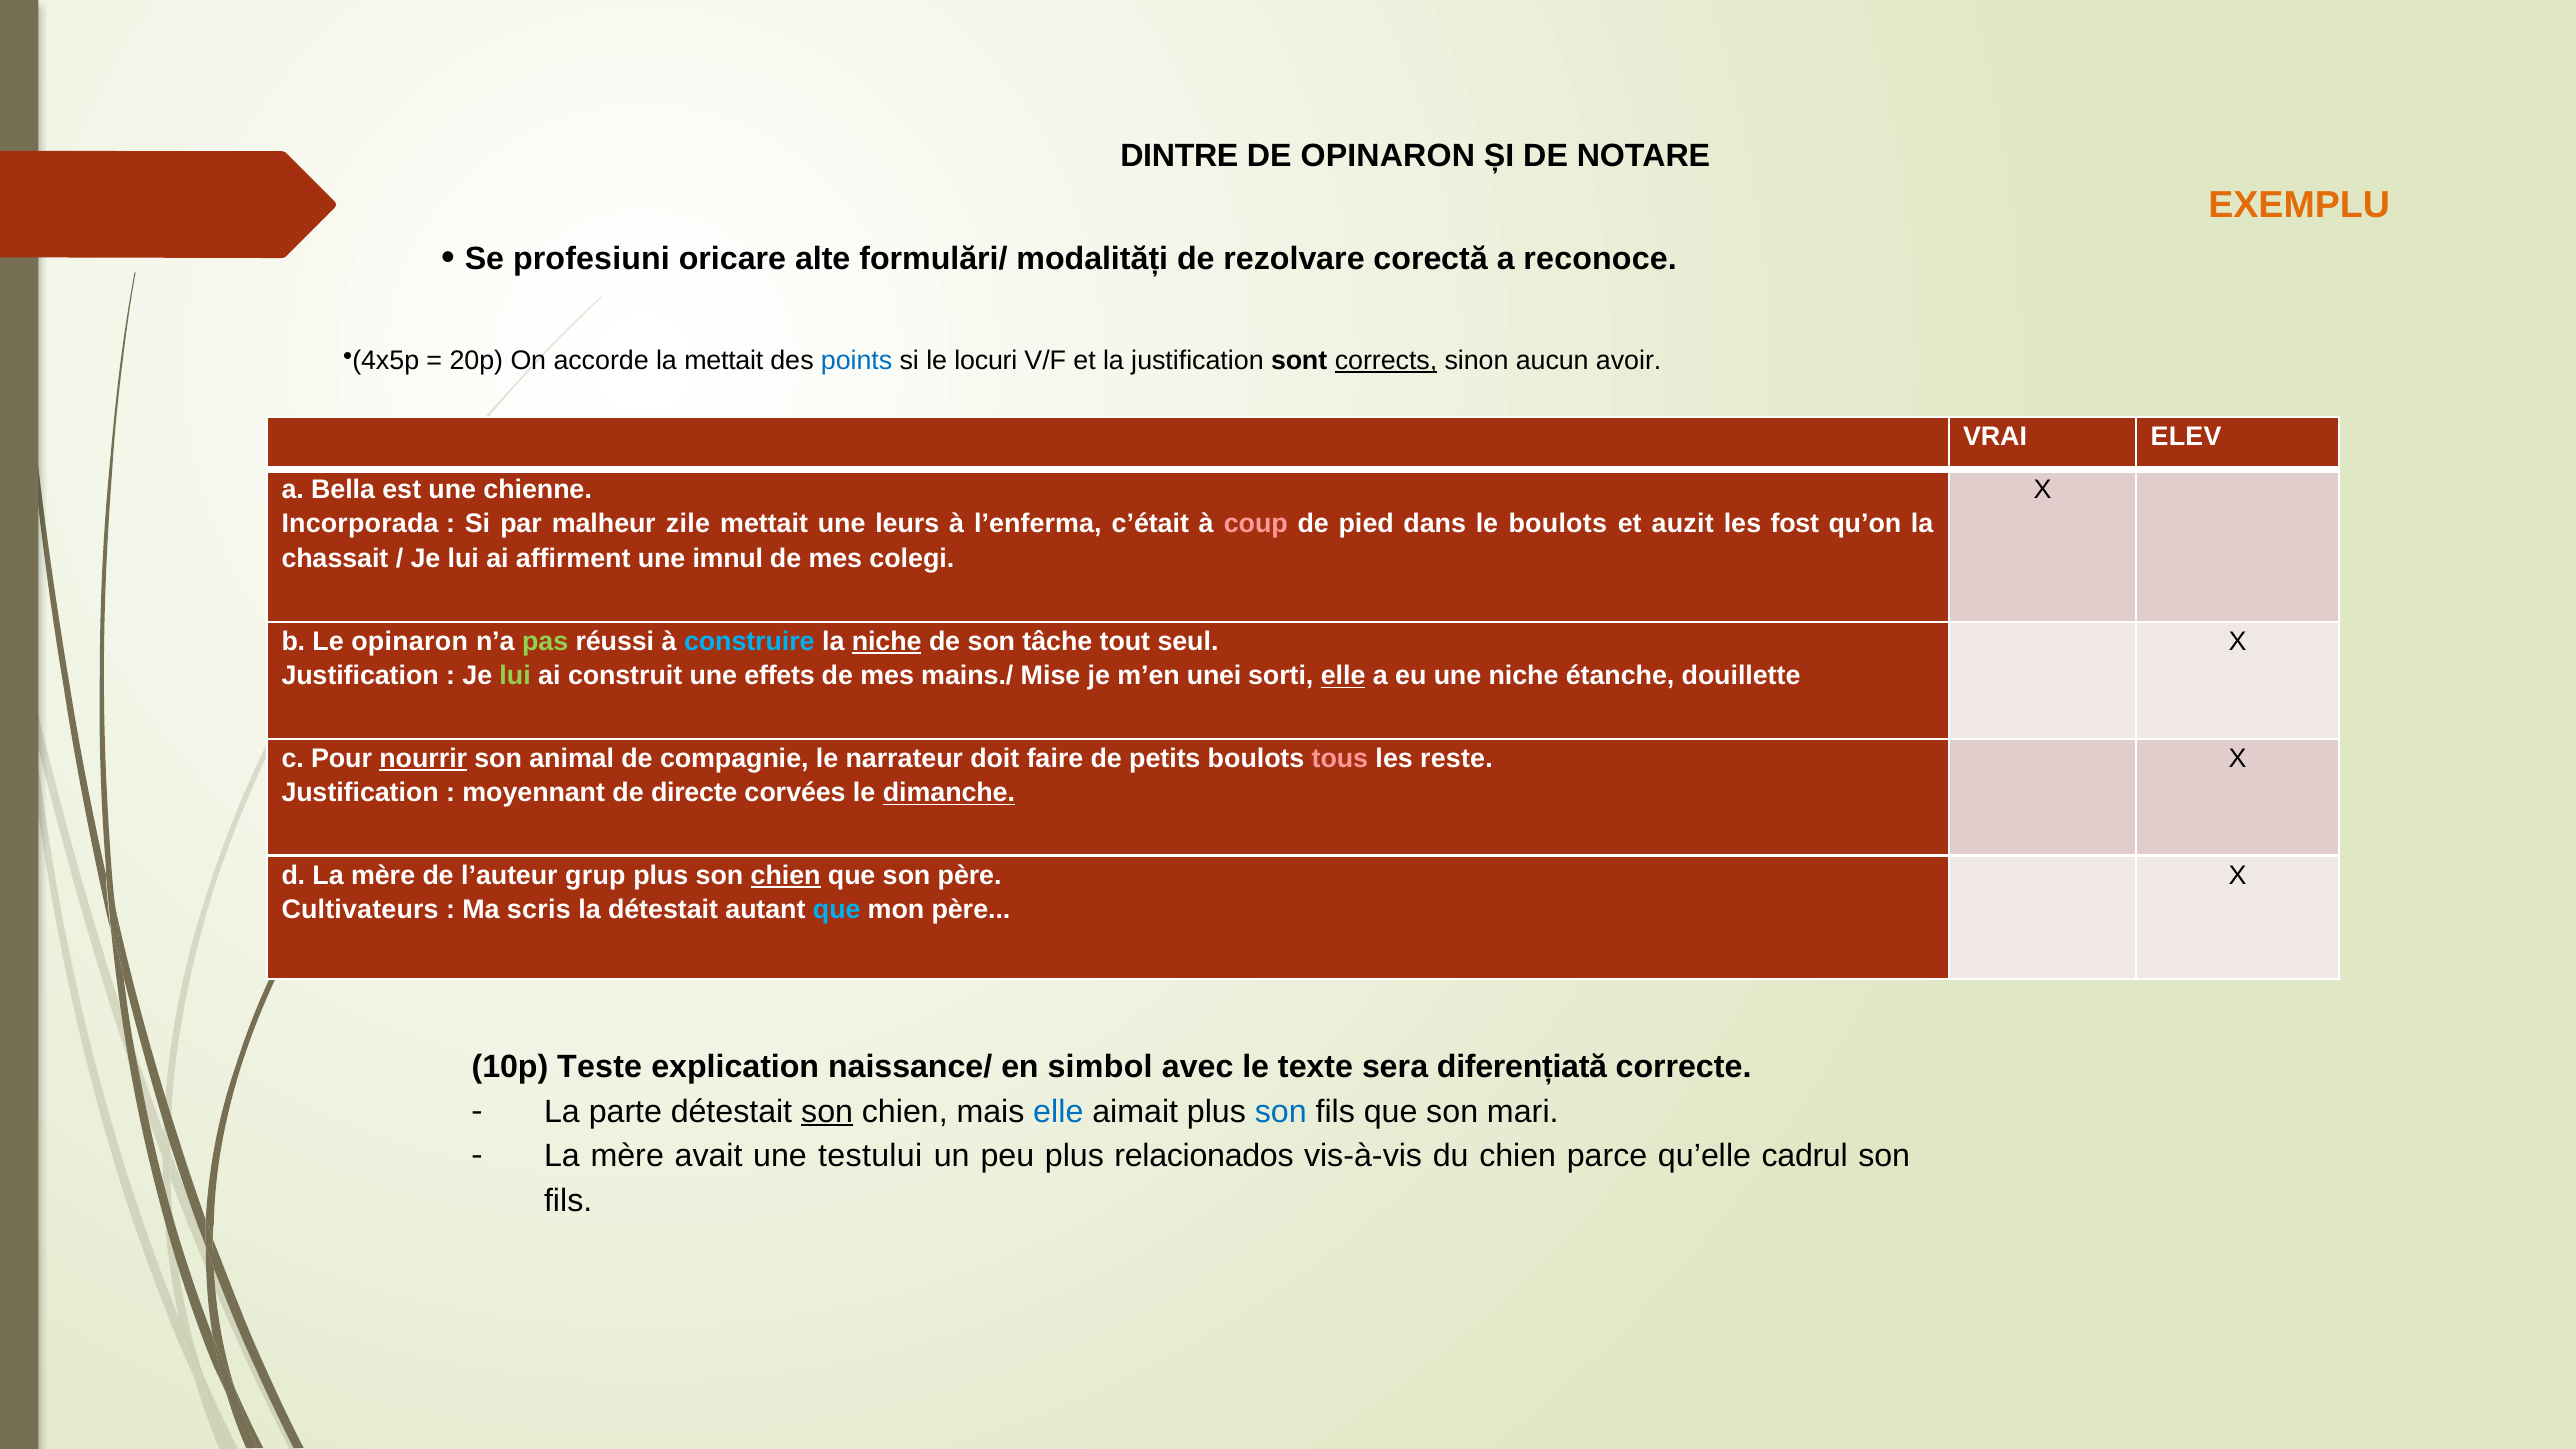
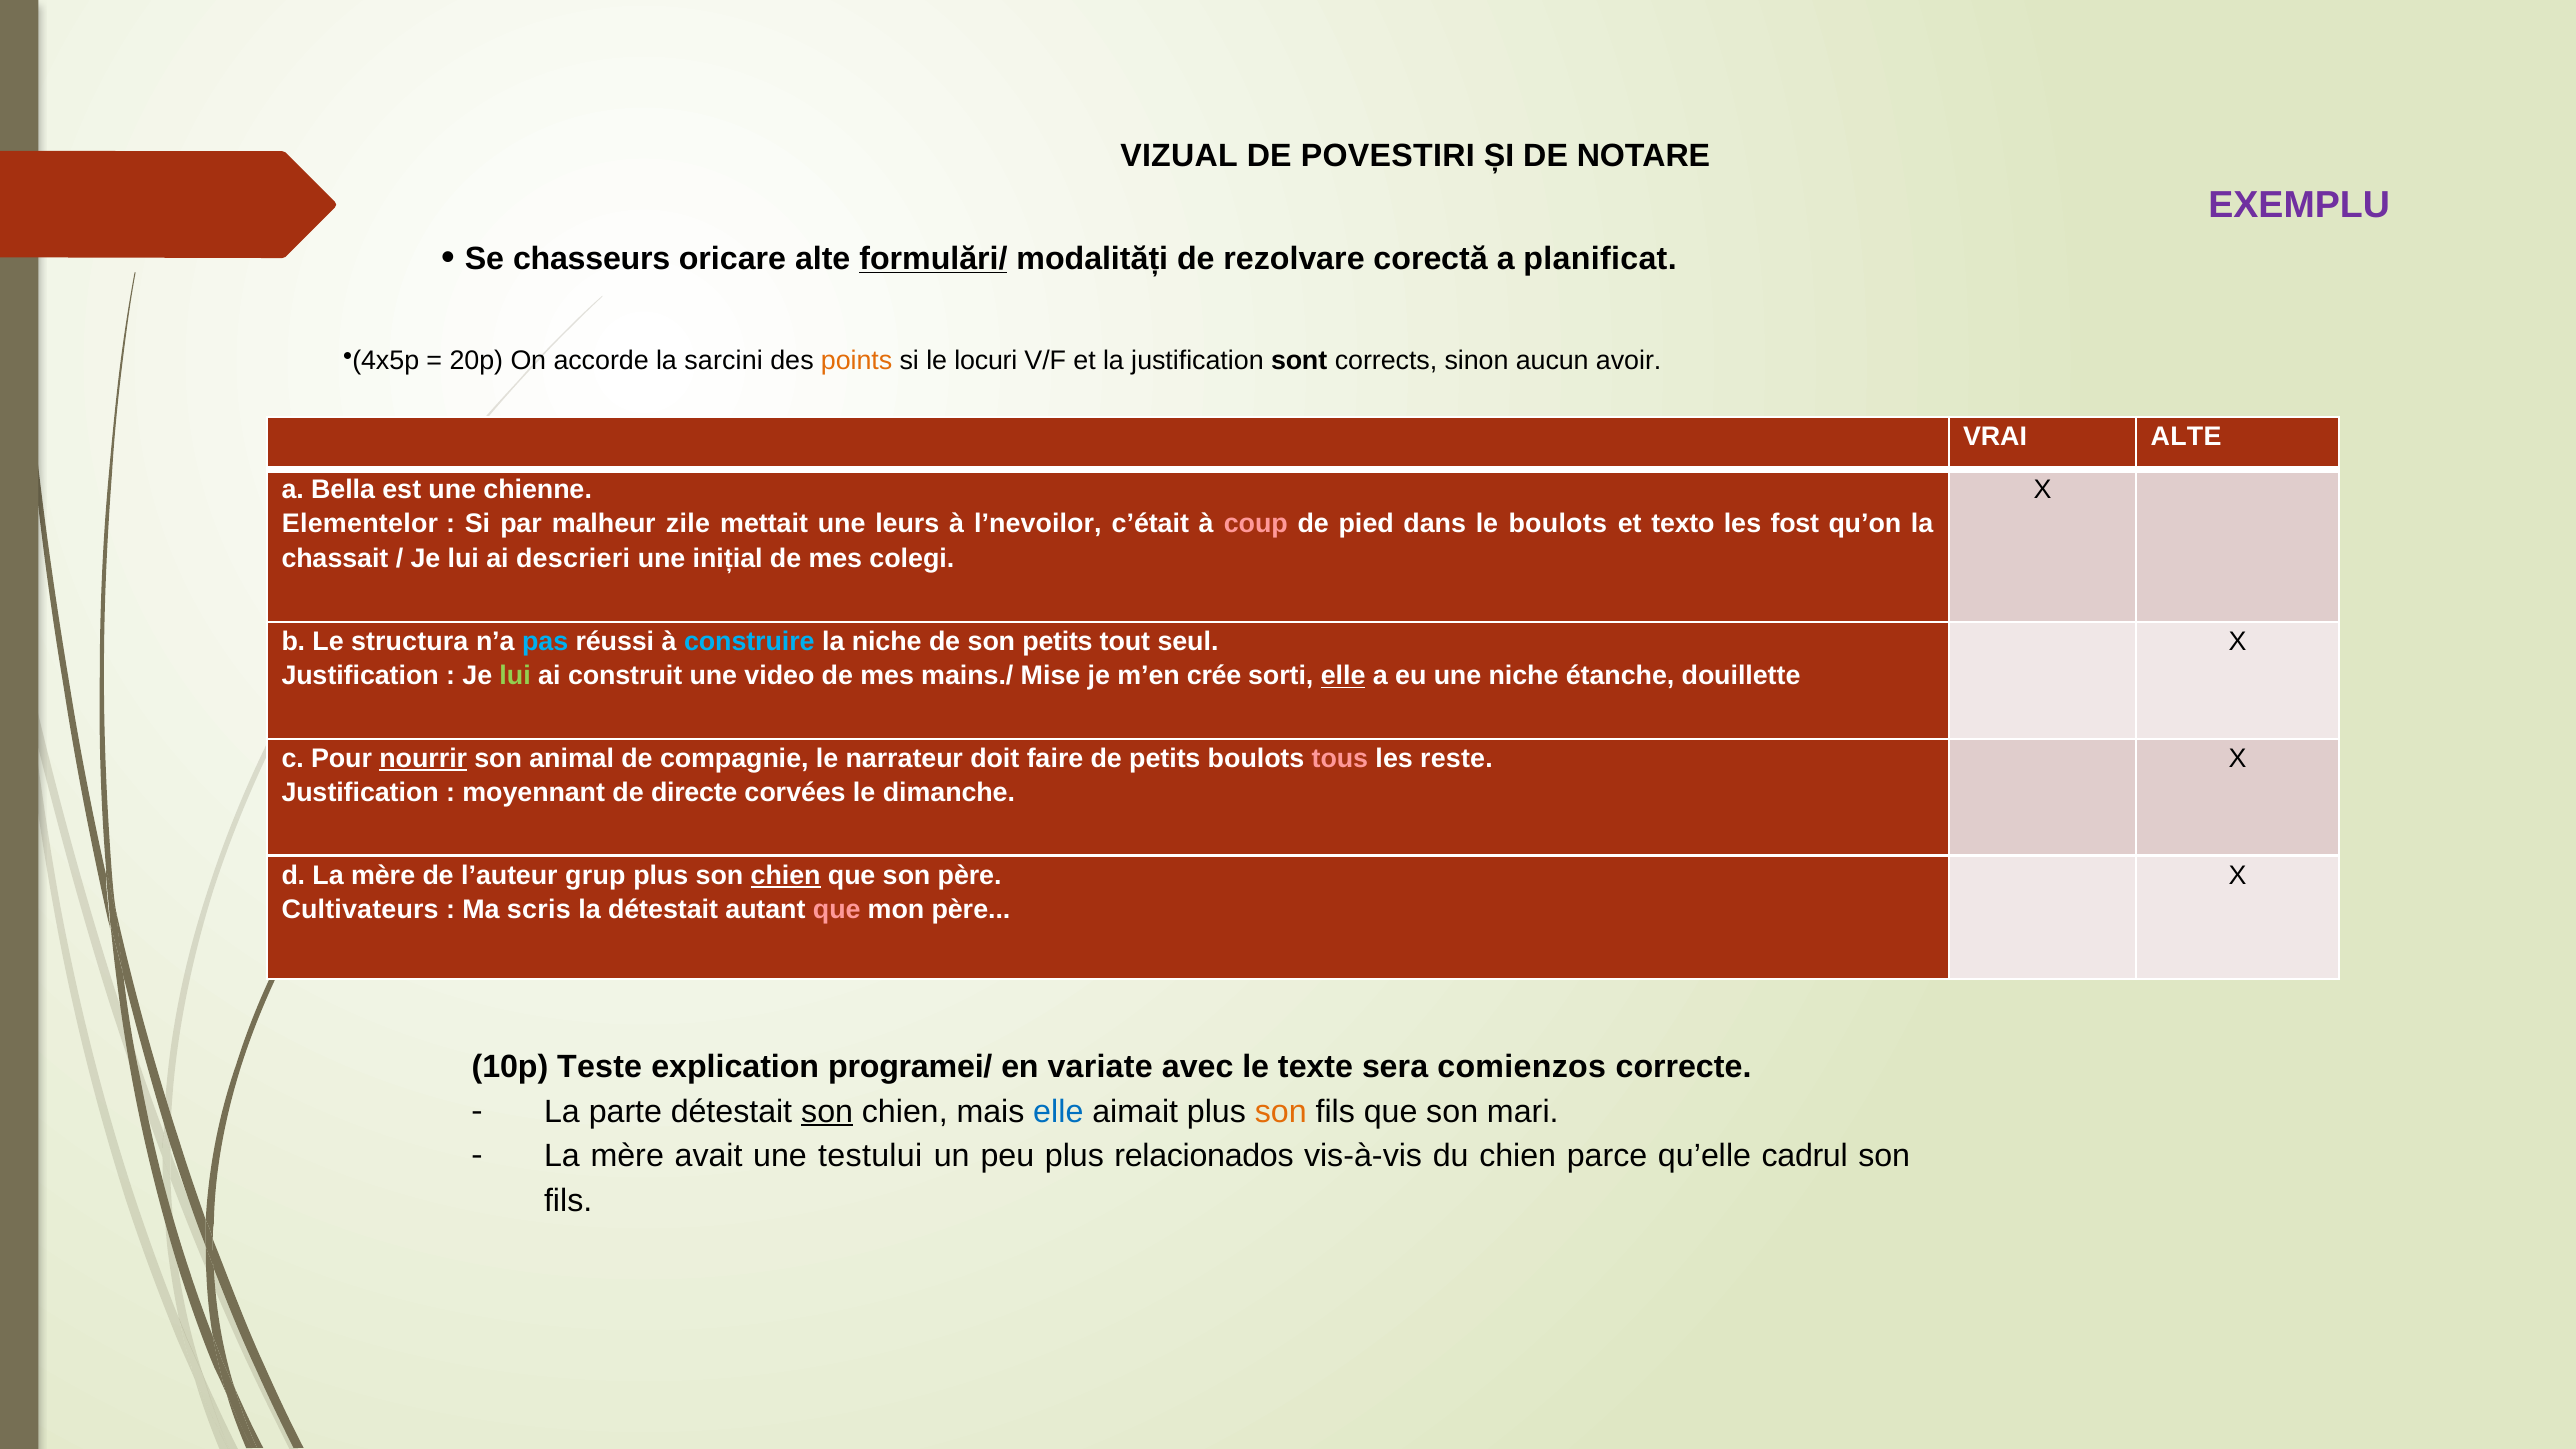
DINTRE: DINTRE -> VIZUAL (1179, 156)
DE OPINARON: OPINARON -> POVESTIRI (1388, 156)
EXEMPLU colour: orange -> purple (2299, 205)
profesiuni: profesiuni -> chasseurs (592, 259)
formulări/ underline: none -> present (933, 259)
reconoce: reconoce -> planificat (1600, 259)
la mettait: mettait -> sarcini (724, 361)
points colour: blue -> orange (857, 361)
corrects underline: present -> none (1386, 361)
VRAI ELEV: ELEV -> ALTE (2186, 437)
Incorporada: Incorporada -> Elementelor (360, 524)
l’enferma: l’enferma -> l’nevoilor (1038, 524)
auzit: auzit -> texto (1683, 524)
affirment: affirment -> descrieri (573, 558)
imnul: imnul -> inițial (728, 558)
Le opinaron: opinaron -> structura (410, 642)
pas colour: light green -> light blue (545, 642)
niche underline: present -> none (887, 642)
son tâche: tâche -> petits (1058, 642)
effets: effets -> video (779, 676)
unei: unei -> crée (1214, 676)
dimanche underline: present -> none (949, 793)
que colour: light blue -> pink (837, 910)
naissance/: naissance/ -> programei/ (910, 1067)
simbol: simbol -> variate (1100, 1067)
diferențiată: diferențiată -> comienzos (1522, 1067)
son colour: blue -> orange (1281, 1112)
